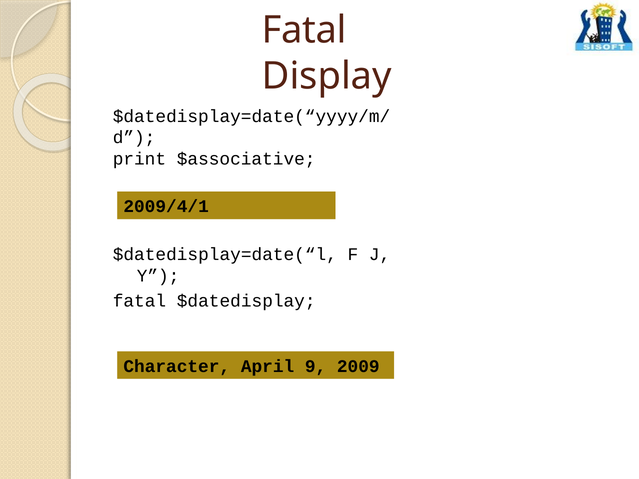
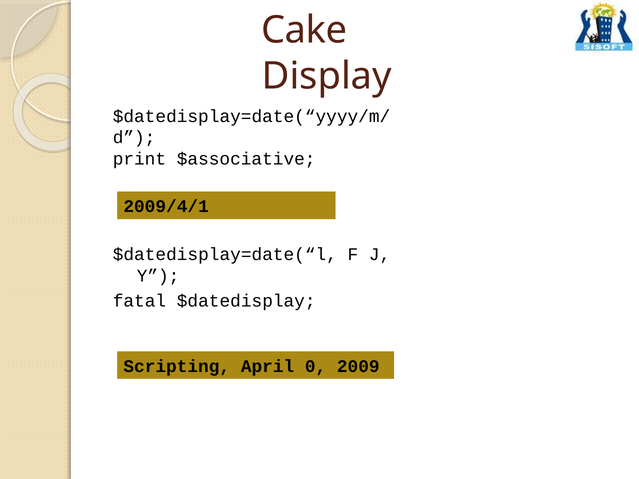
Fatal: Fatal -> Cake (304, 30)
Character: Character -> Scripting (177, 366)
9: 9 -> 0 (316, 366)
